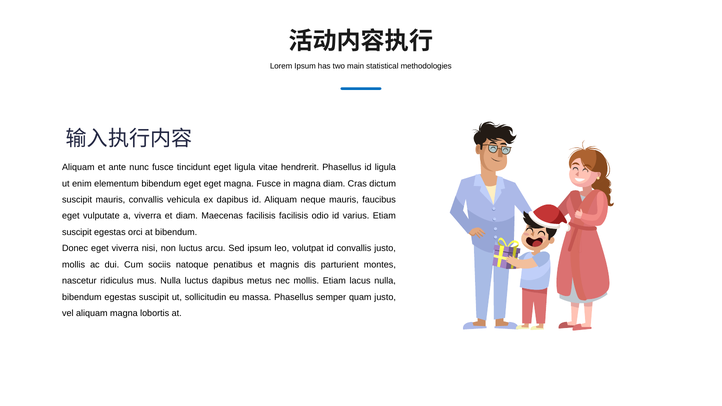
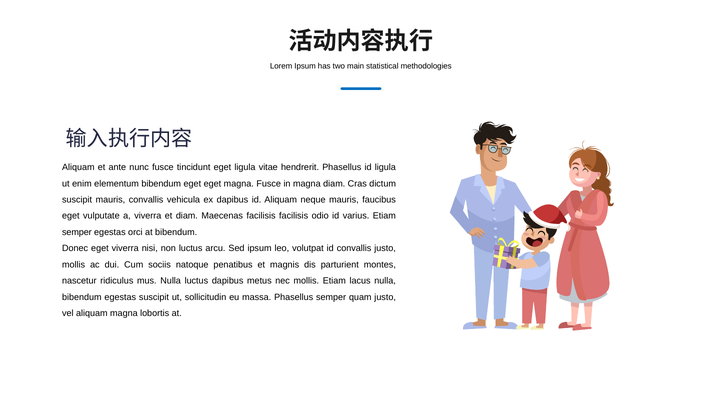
suscipit: suscipit -> semper (77, 232)
